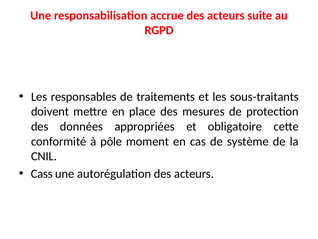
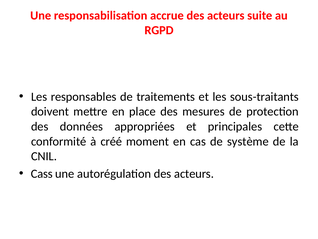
obligatoire: obligatoire -> principales (235, 126)
pôle: pôle -> créé (111, 141)
